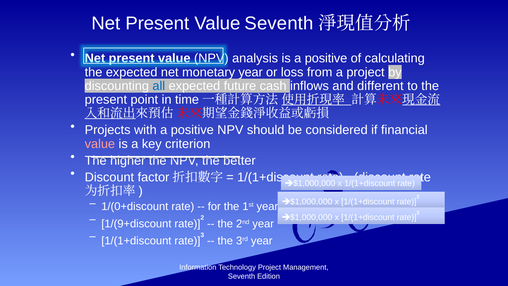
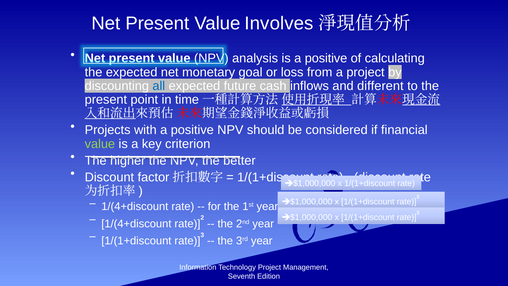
Value Seventh: Seventh -> Involves (279, 24)
year: year -> goal (251, 72)
value colour: pink -> light green (100, 144)
1/(0+discount: 1/(0+discount -> 1/(4+discount (135, 206)
1/(9+discount: 1/(9+discount -> 1/(4+discount (136, 224)
